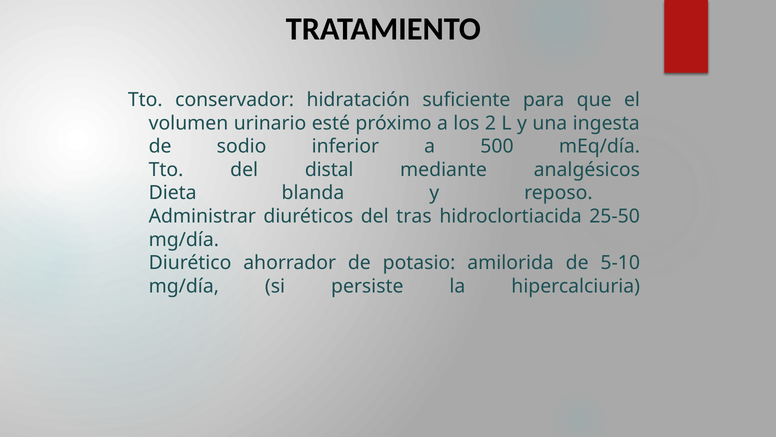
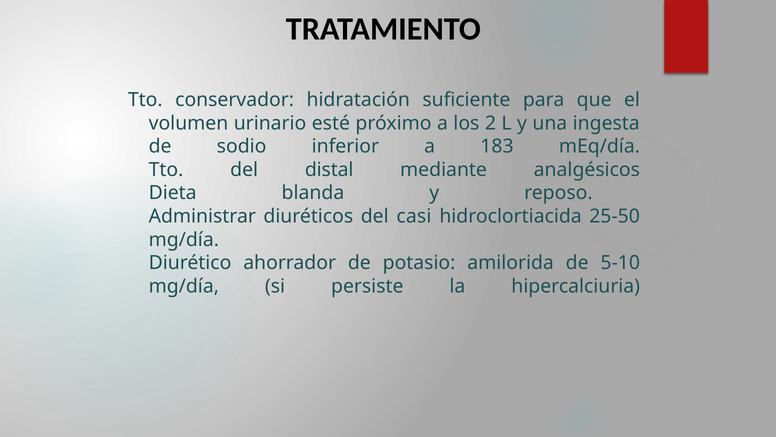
500: 500 -> 183 (497, 146)
tras: tras -> casi (414, 216)
